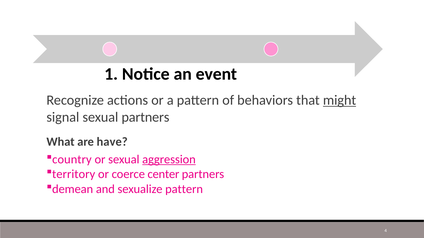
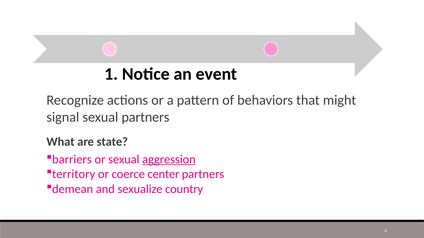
might underline: present -> none (340, 100)
have: have -> state (112, 142)
country: country -> barriers (72, 160)
sexualize pattern: pattern -> country (184, 189)
